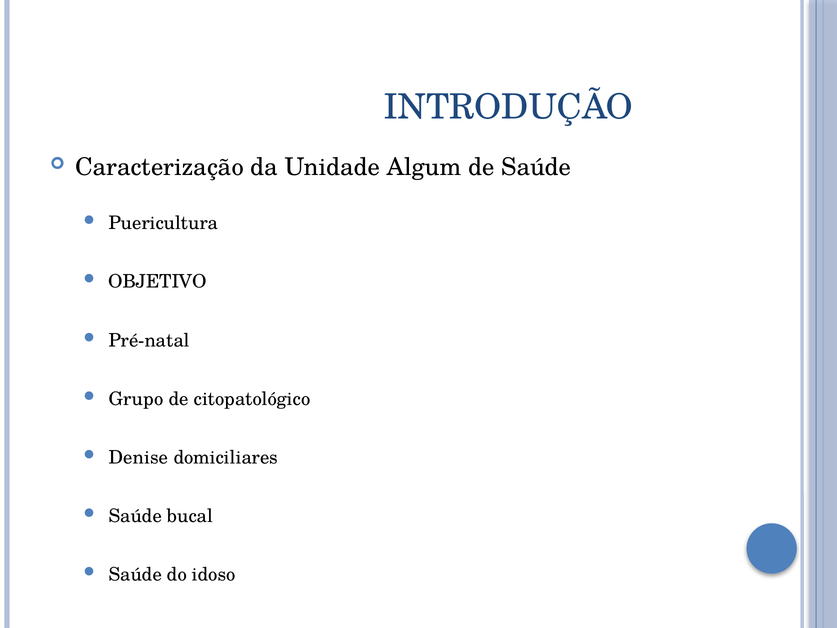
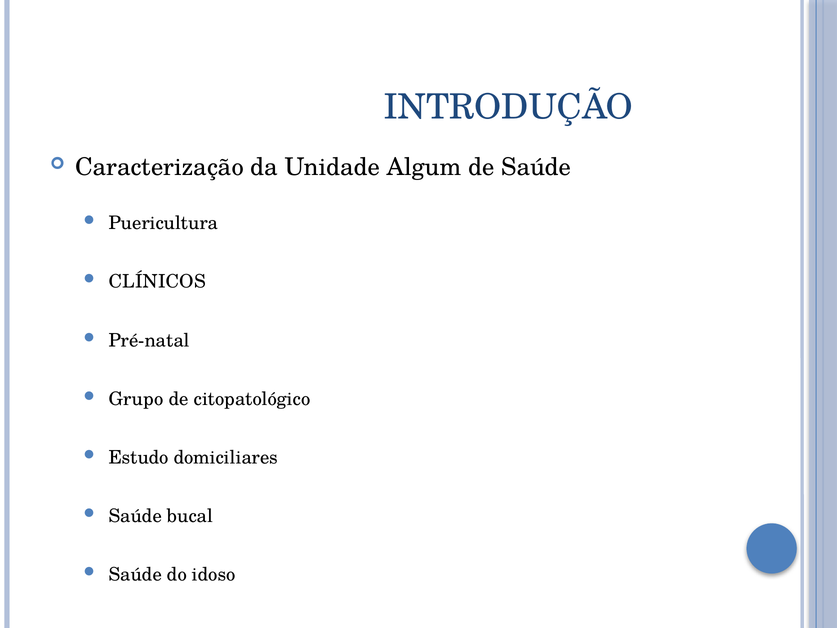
OBJETIVO: OBJETIVO -> CLÍNICOS (157, 282)
Denise: Denise -> Estudo (139, 457)
